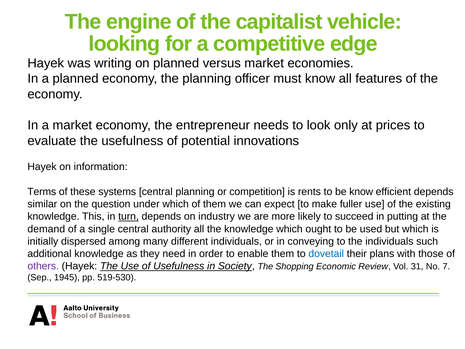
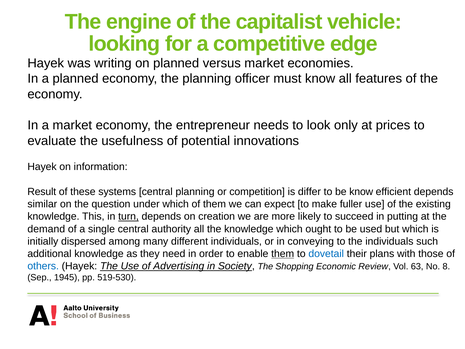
Terms: Terms -> Result (42, 192)
rents: rents -> differ (309, 192)
industry: industry -> creation (217, 216)
them underline: none -> present (283, 254)
others colour: purple -> blue (43, 266)
of Usefulness: Usefulness -> Advertising (179, 266)
31: 31 -> 63 (417, 266)
7: 7 -> 8 (446, 266)
